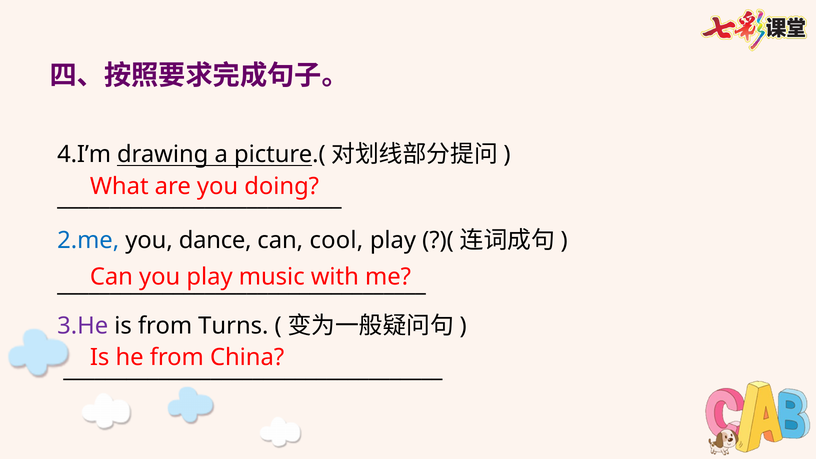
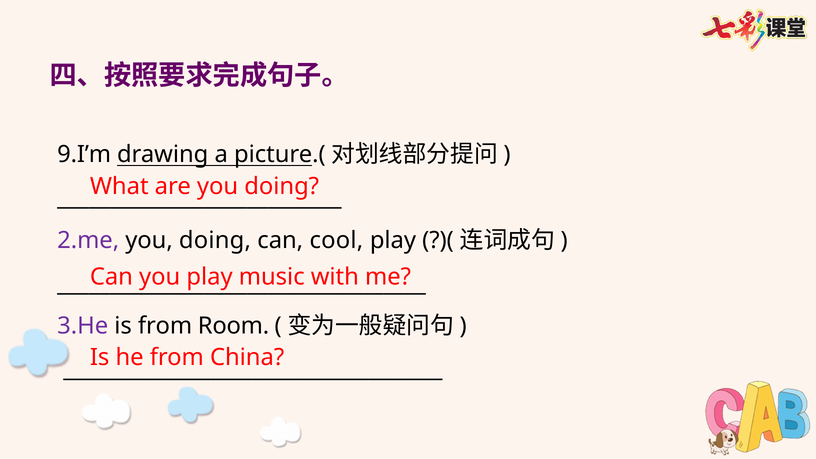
4.I’m: 4.I’m -> 9.I’m (84, 155)
2.me colour: blue -> purple (88, 240)
dance: dance -> doing (215, 240)
Turns: Turns -> Room (233, 326)
